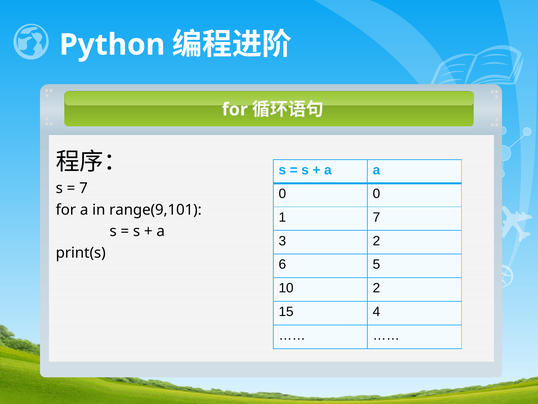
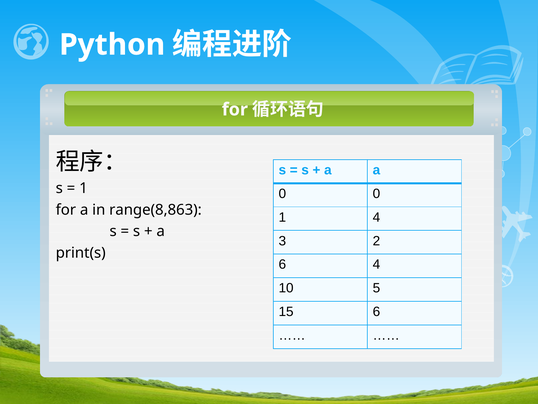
7: 7 -> 1 (83, 188)
range(9,101: range(9,101 -> range(8,863 (155, 210)
1 7: 7 -> 4 (376, 217)
6 5: 5 -> 4 (376, 264)
10 2: 2 -> 5 (376, 288)
15 4: 4 -> 6 (376, 311)
